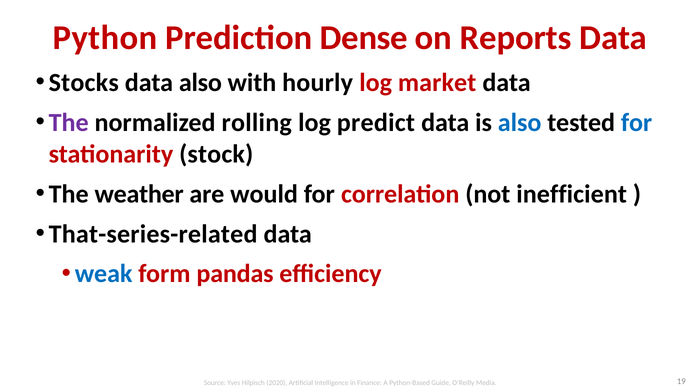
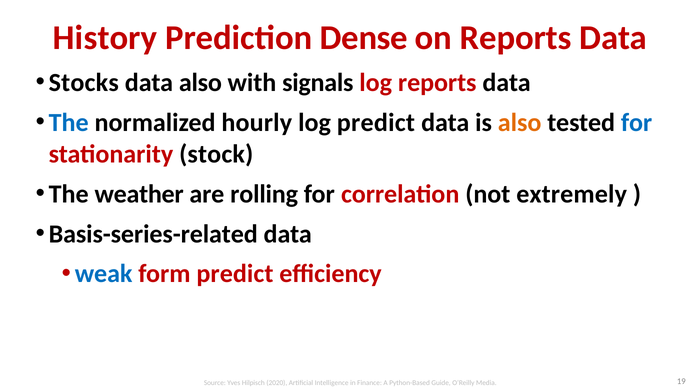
Python: Python -> History (105, 38)
hourly: hourly -> signals (318, 83)
log market: market -> reports (437, 83)
The colour: purple -> blue (69, 123)
rolling: rolling -> hourly (257, 123)
also colour: blue -> orange (520, 123)
would: would -> rolling (264, 194)
inefficient: inefficient -> extremely (572, 194)
That-series-related: That-series-related -> Basis-series-related (153, 234)
form pandas: pandas -> predict (235, 274)
